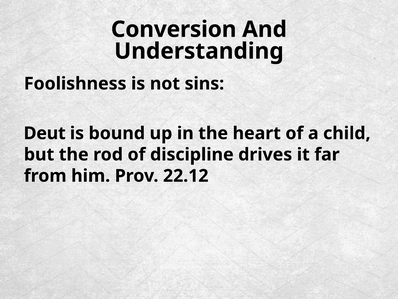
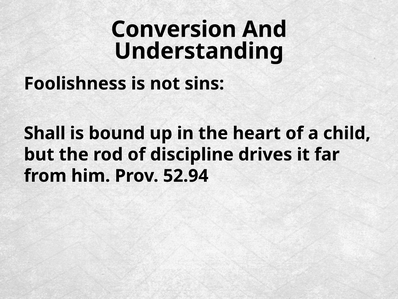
Deut: Deut -> Shall (45, 133)
22.12: 22.12 -> 52.94 (186, 176)
